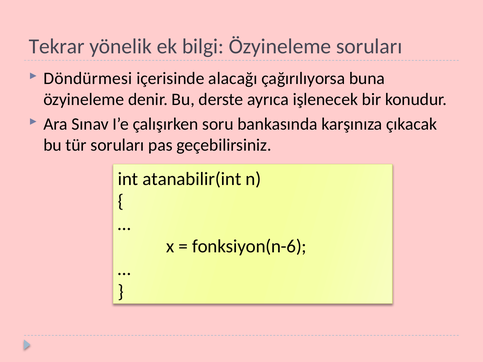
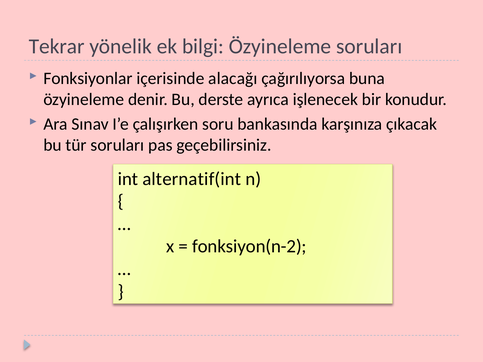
Döndürmesi: Döndürmesi -> Fonksiyonlar (88, 78)
atanabilir(int: atanabilir(int -> alternatif(int (192, 179)
fonksiyon(n-6: fonksiyon(n-6 -> fonksiyon(n-2 (249, 247)
